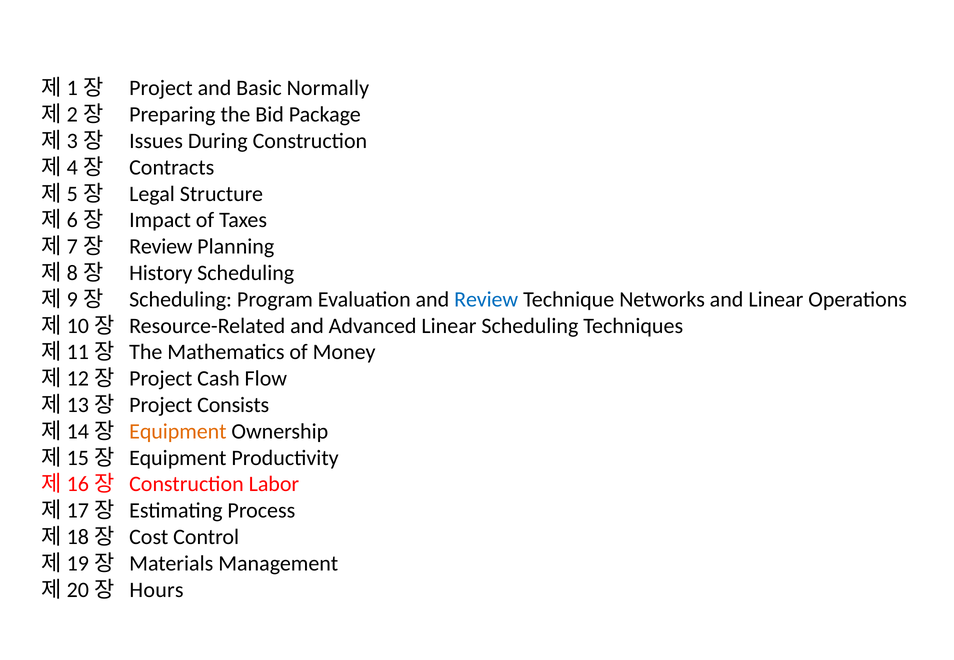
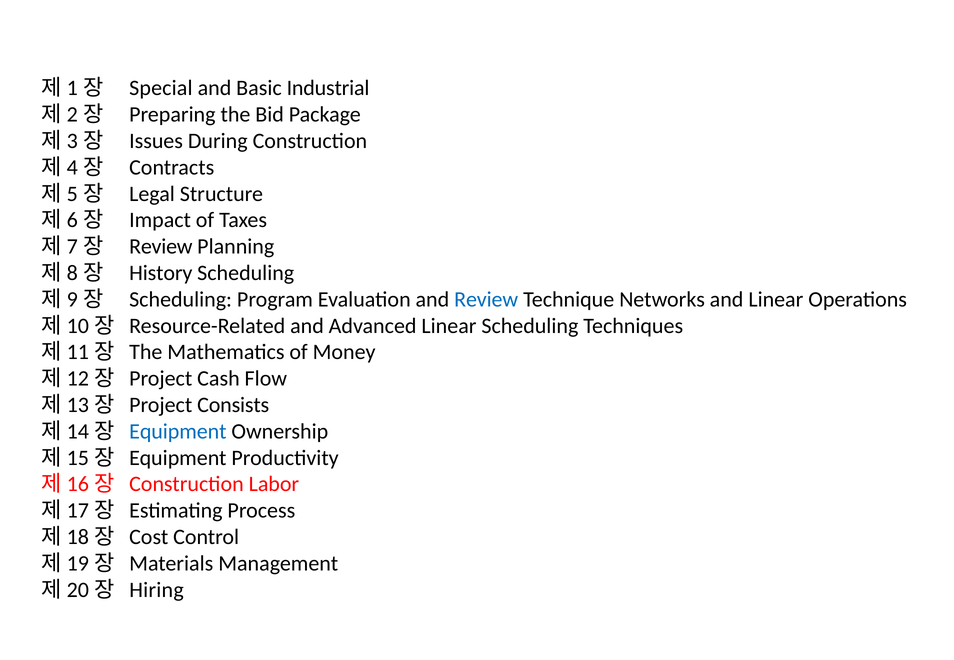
Project: Project -> Special (161, 88)
Normally: Normally -> Industrial (328, 88)
Equipment colour: orange -> blue (178, 432)
Hours: Hours -> Hiring (157, 590)
